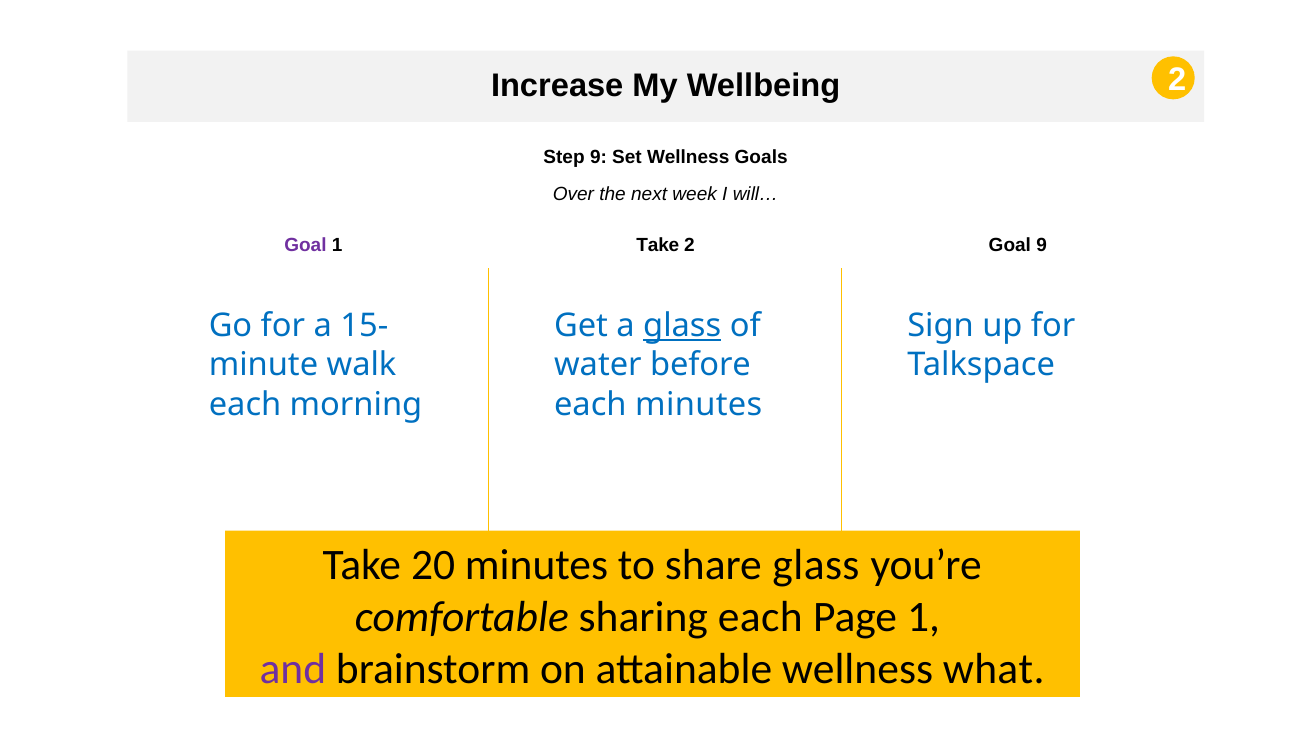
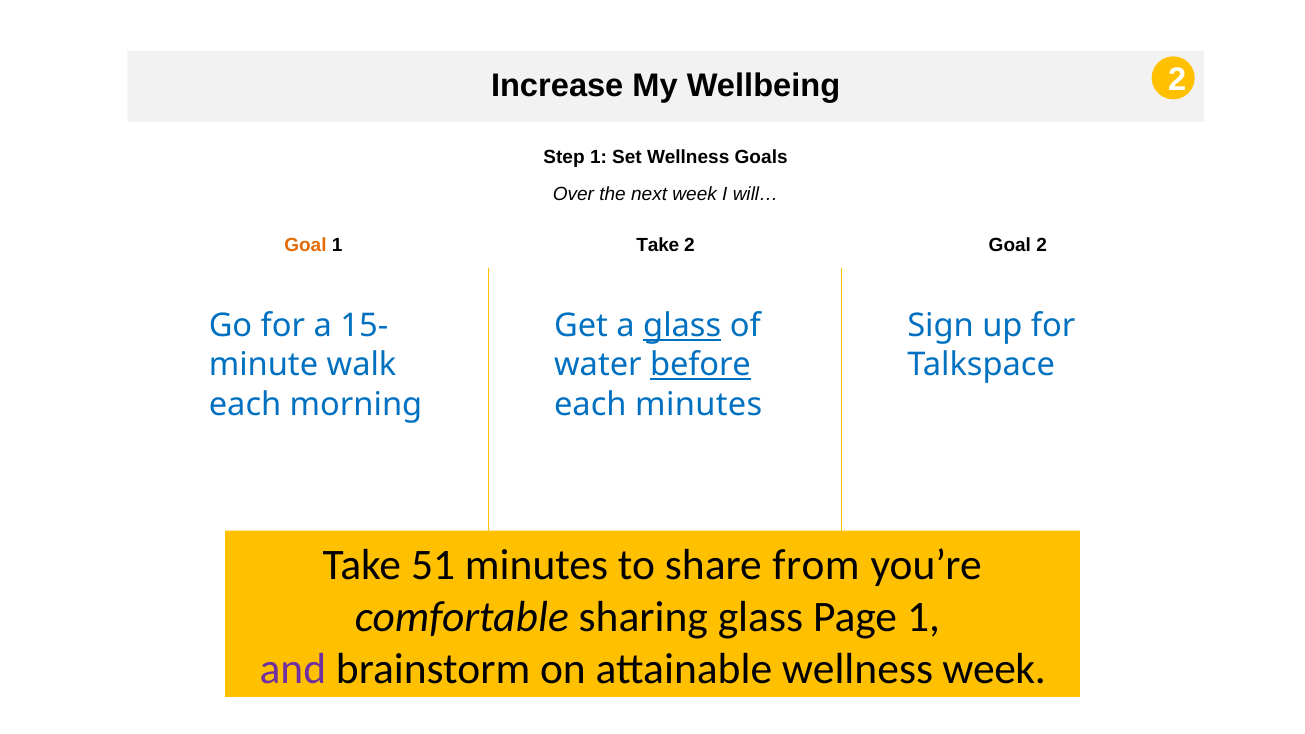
Step 9: 9 -> 1 (598, 157)
Goal colour: purple -> orange (305, 245)
Goal 9: 9 -> 2 (1042, 245)
before underline: none -> present (701, 365)
20: 20 -> 51 (433, 565)
share glass: glass -> from (816, 565)
sharing each: each -> glass (760, 617)
wellness what: what -> week (994, 669)
